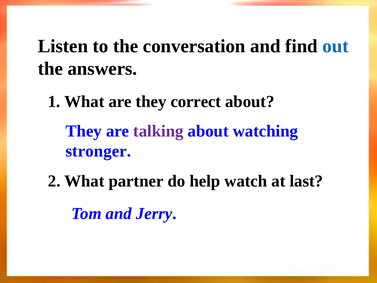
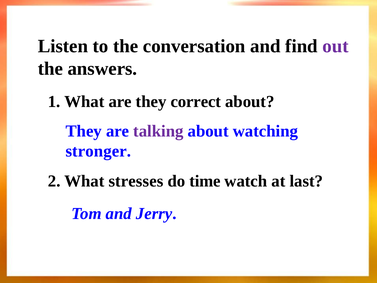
out colour: blue -> purple (335, 46)
partner: partner -> stresses (136, 181)
help: help -> time (205, 181)
